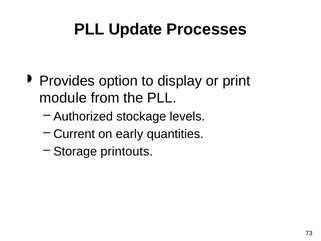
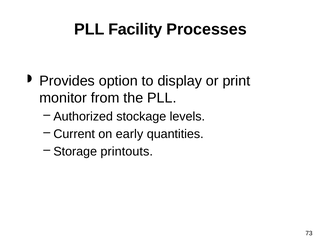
Update: Update -> Facility (135, 29)
module: module -> monitor (63, 98)
